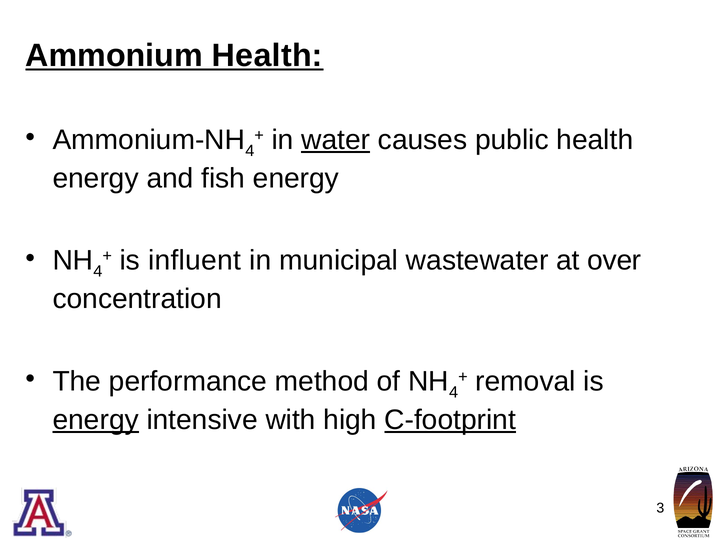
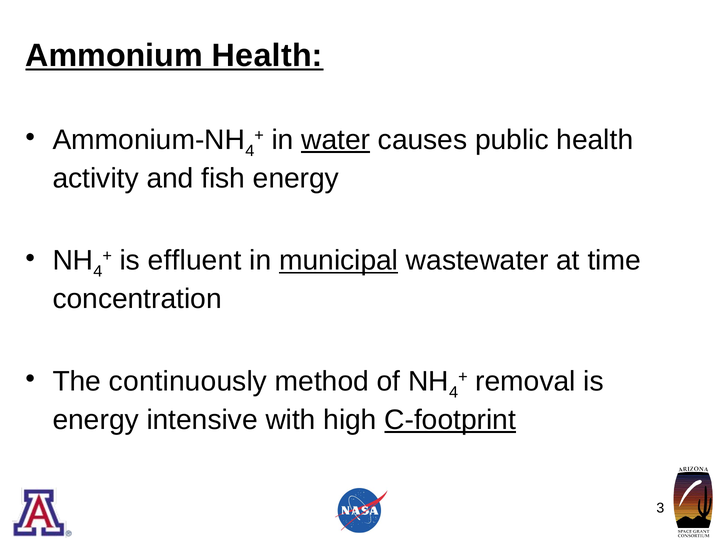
energy: energy -> activity (96, 178)
influent: influent -> effluent (195, 261)
municipal underline: none -> present (339, 261)
over: over -> time (614, 261)
performance: performance -> continuously (188, 382)
energy underline: present -> none (96, 420)
